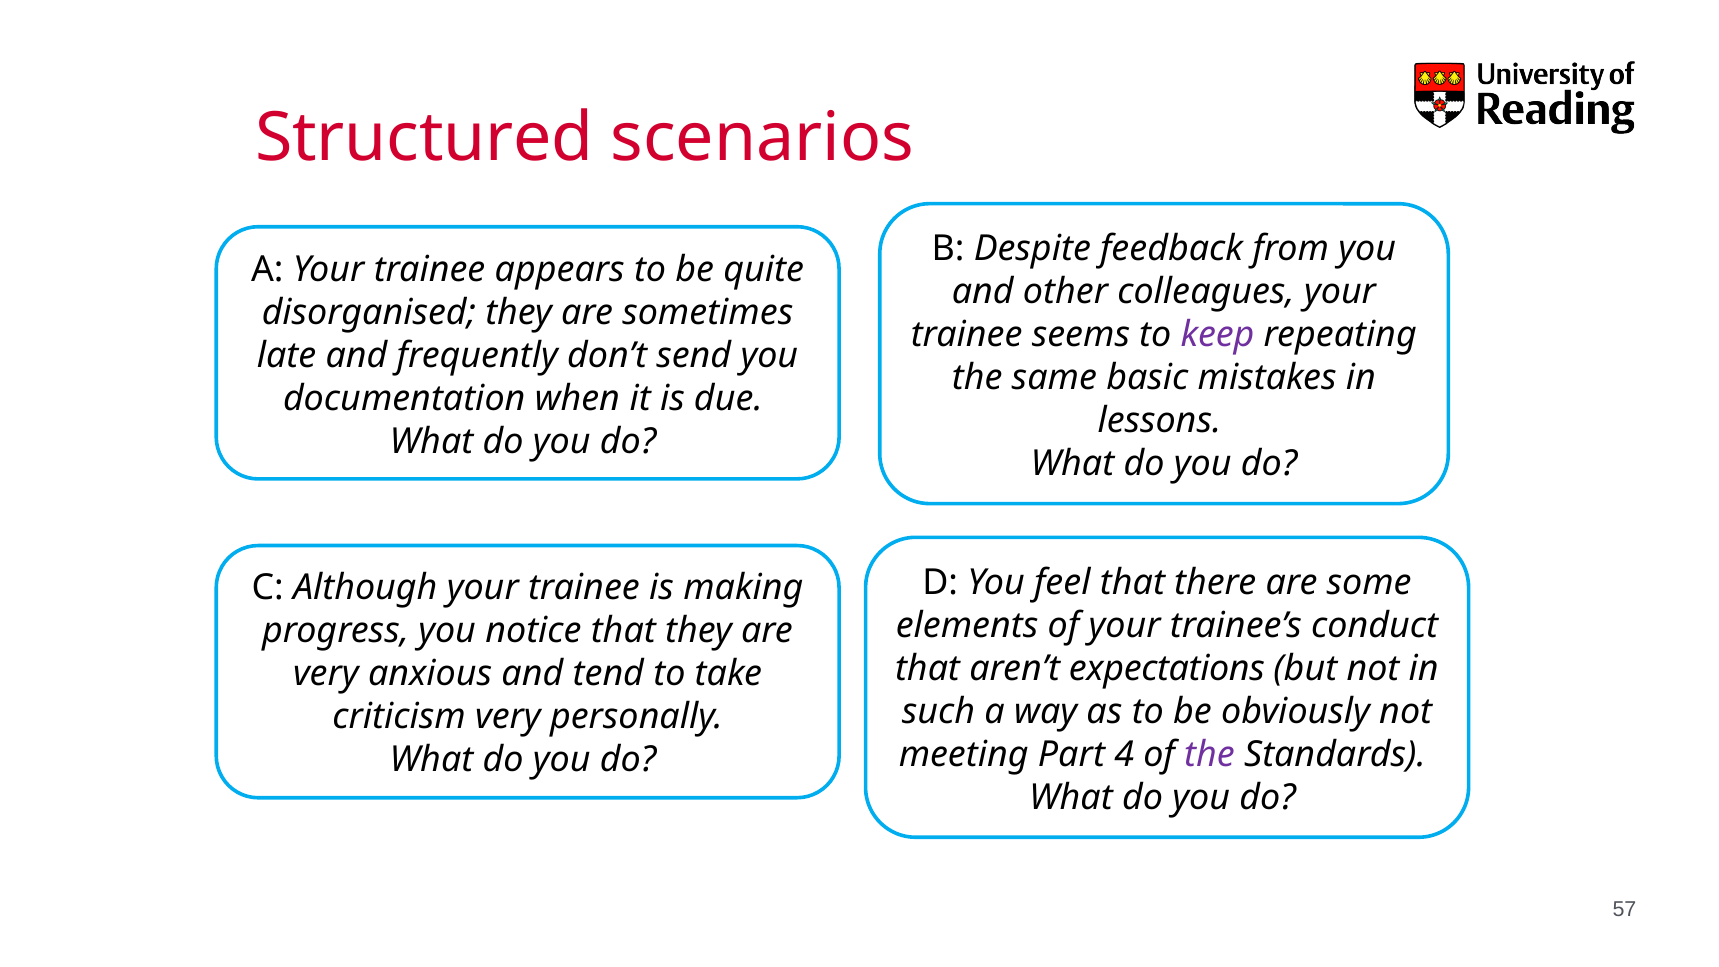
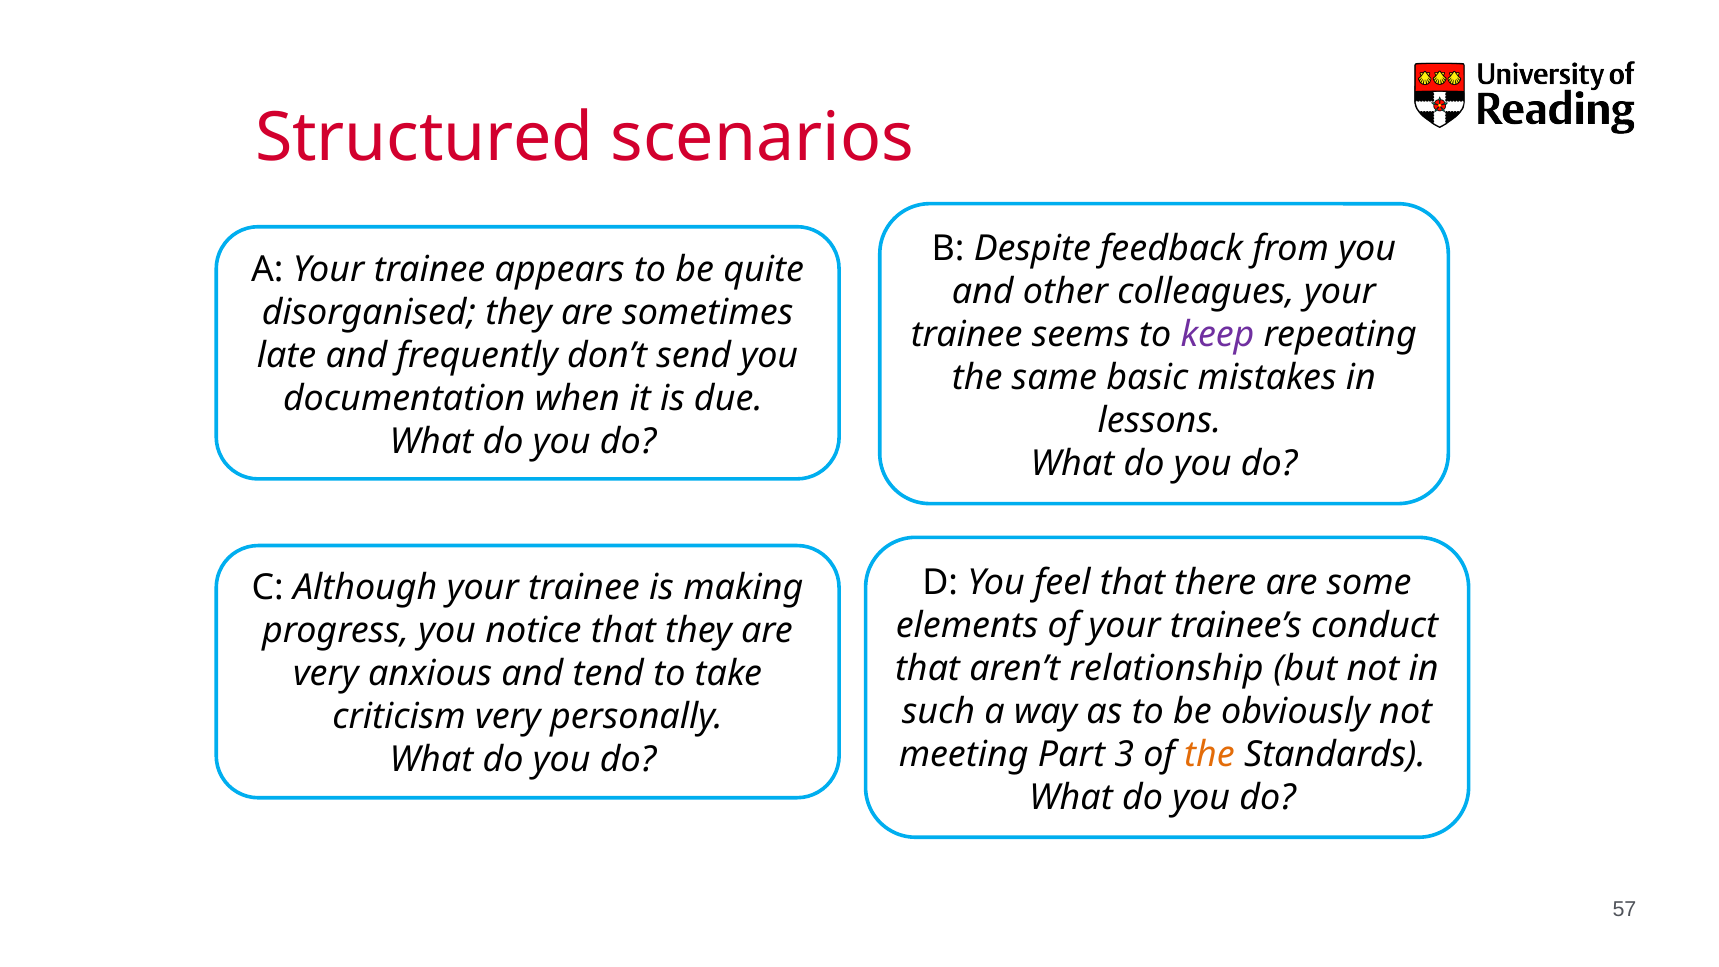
expectations: expectations -> relationship (1167, 668)
4: 4 -> 3 (1124, 754)
the colour: purple -> orange (1209, 754)
